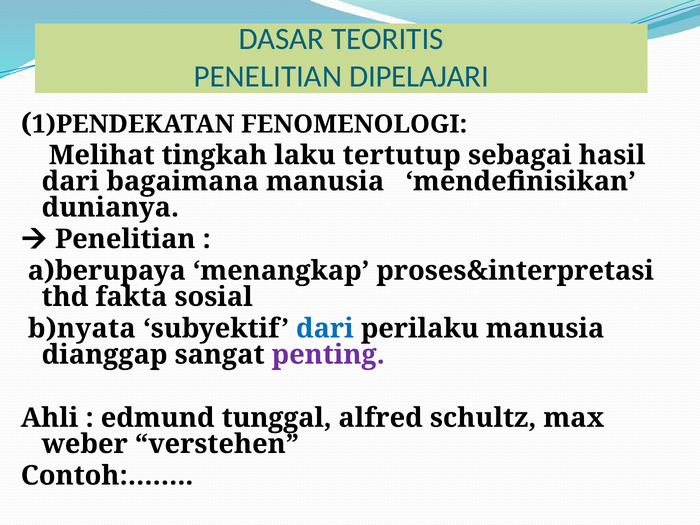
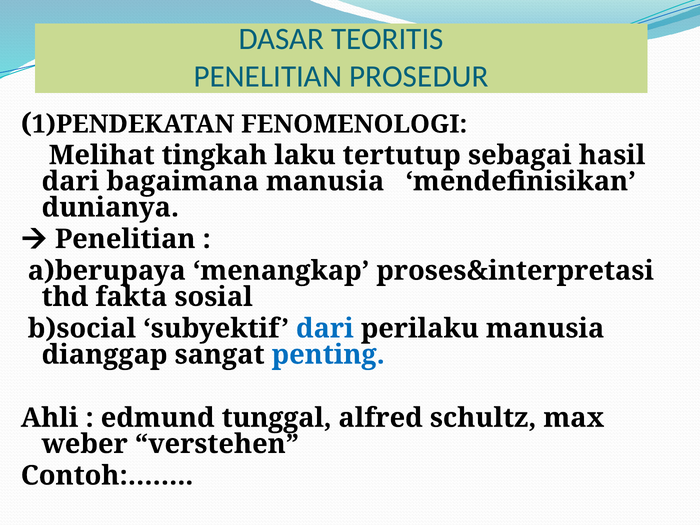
DIPELAJARI: DIPELAJARI -> PROSEDUR (419, 76)
b)nyata: b)nyata -> b)social (82, 329)
penting colour: purple -> blue (328, 355)
